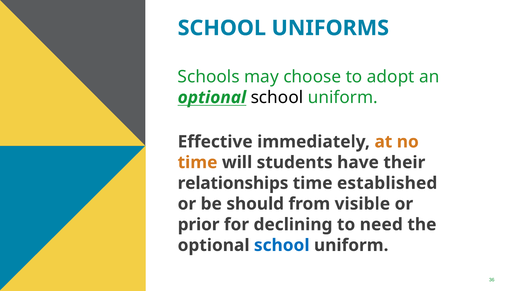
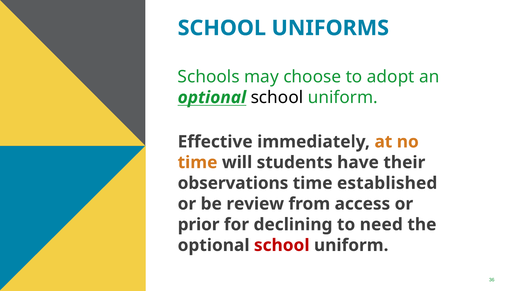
relationships: relationships -> observations (233, 183)
should: should -> review (255, 204)
visible: visible -> access (362, 204)
school colour: blue -> red (282, 246)
